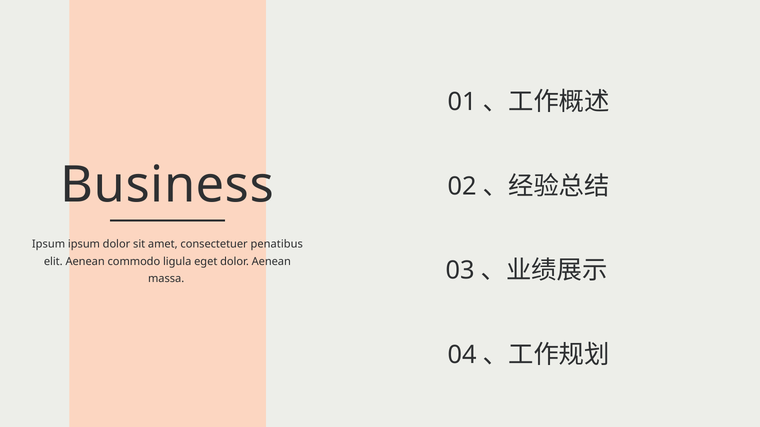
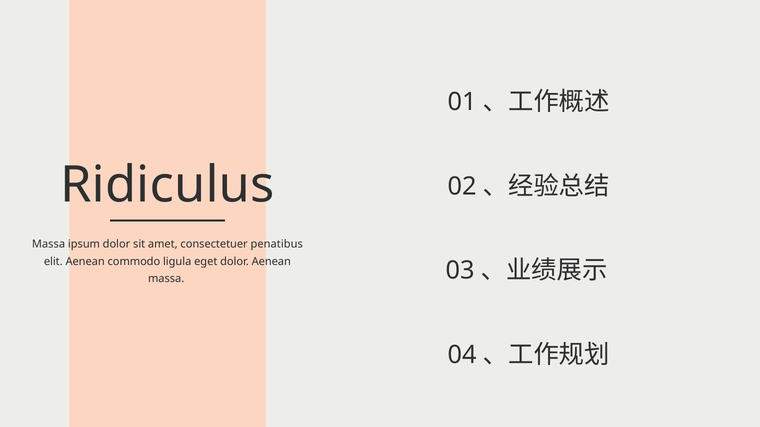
Business: Business -> Ridiculus (167, 185)
Ipsum: Ipsum -> Massa (49, 245)
